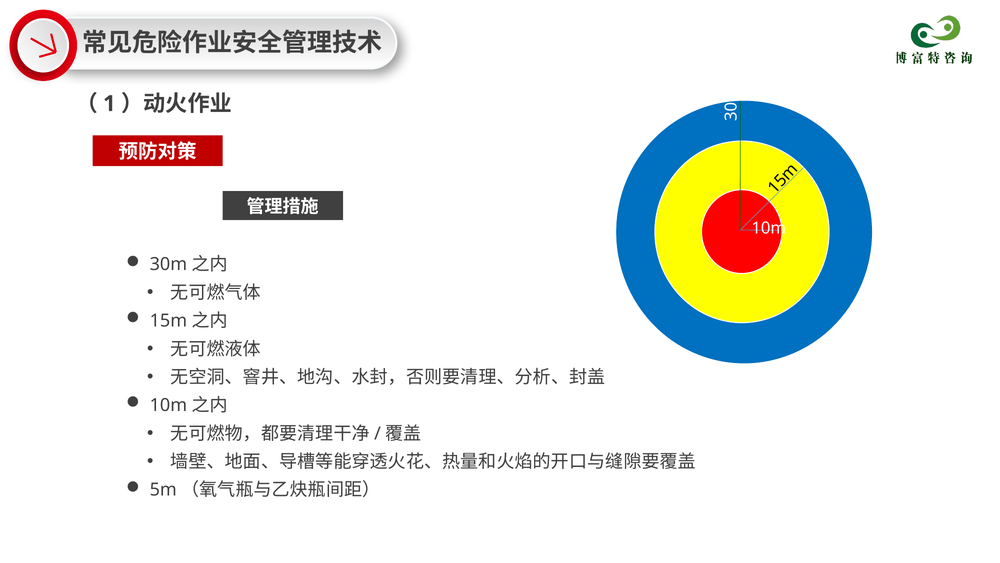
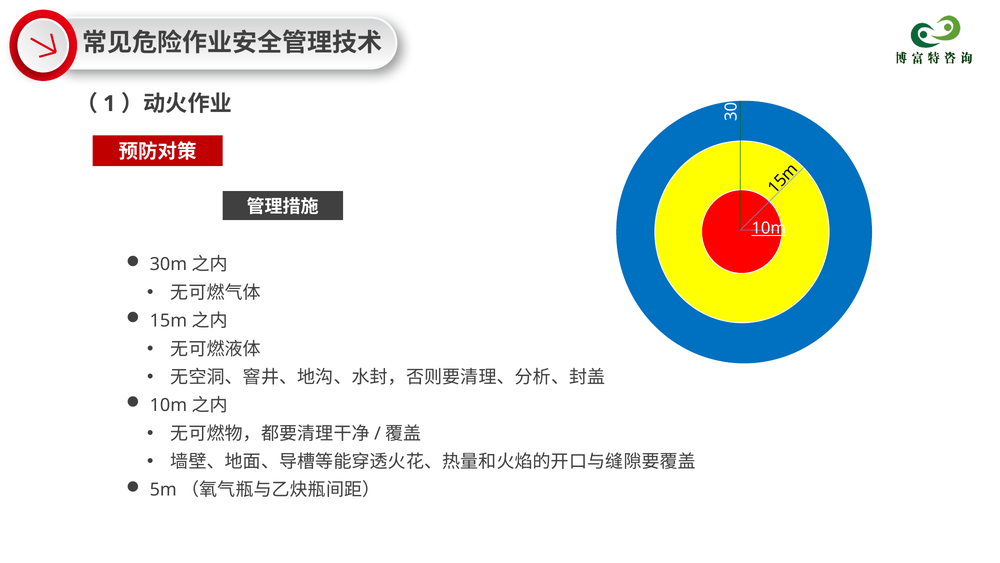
10m underline: none -> present (769, 228)
